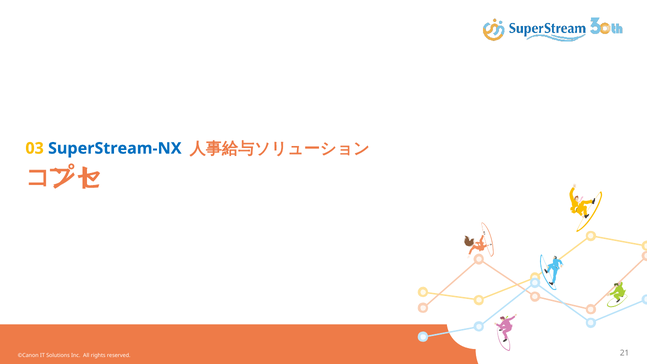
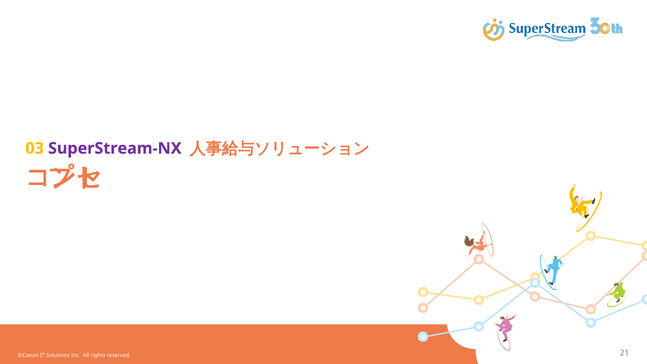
SuperStream-NX colour: blue -> purple (115, 148)
